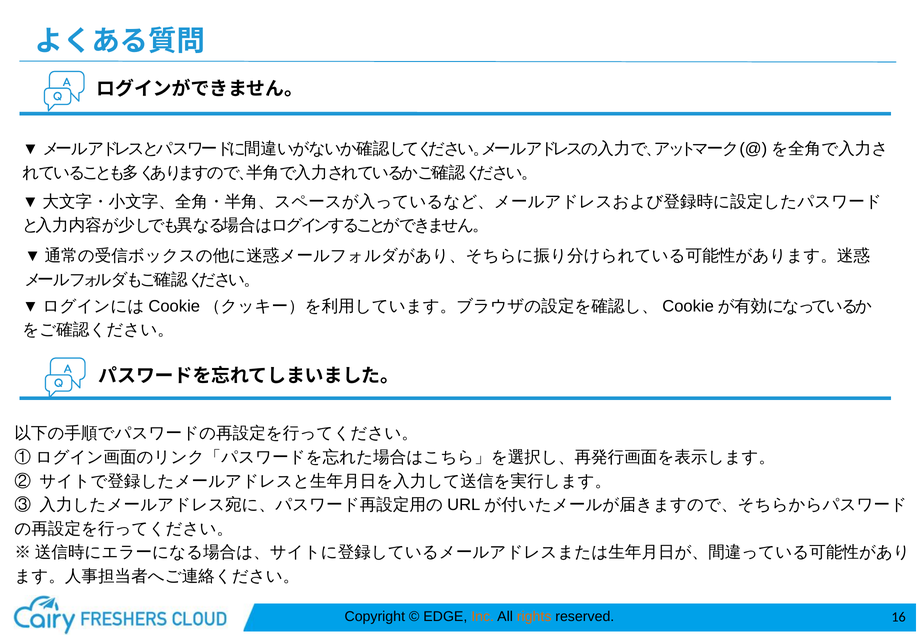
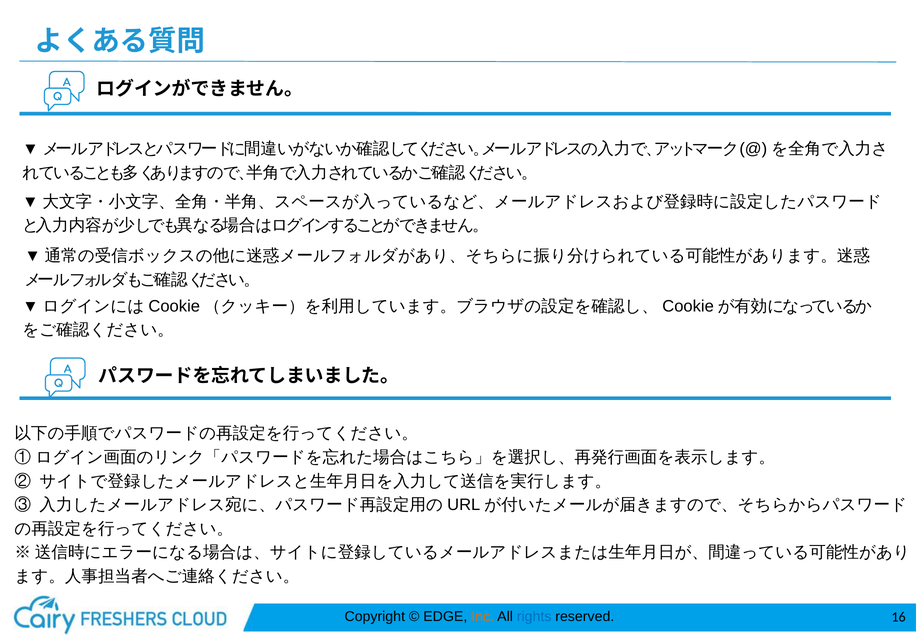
rights colour: orange -> blue (534, 616)
